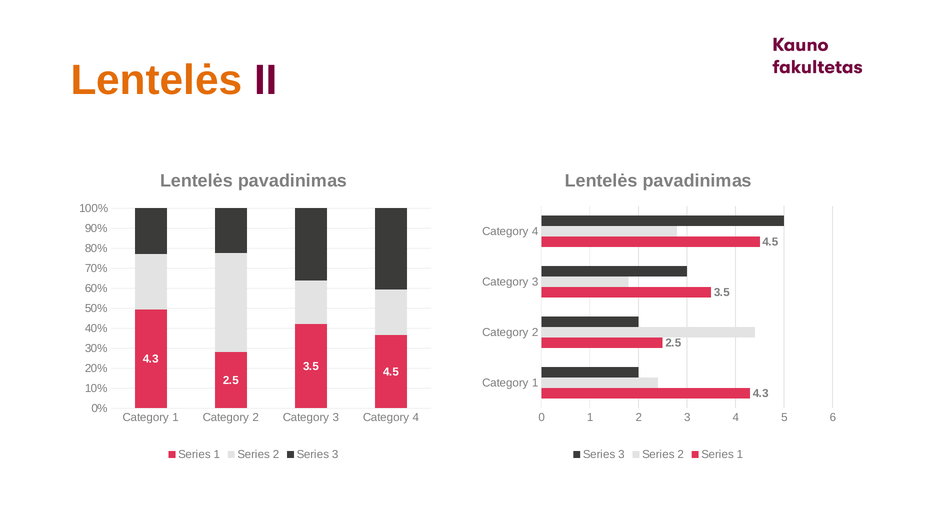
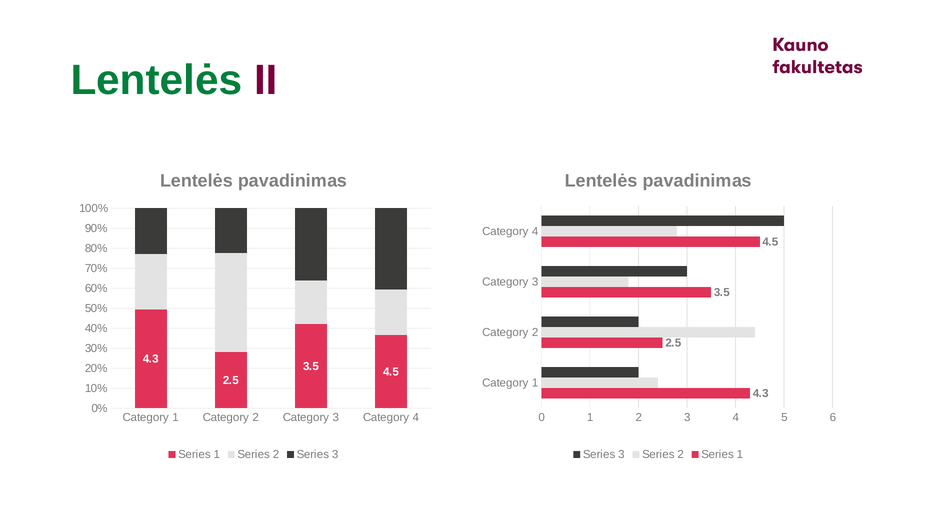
Lentelės colour: orange -> green (156, 80)
